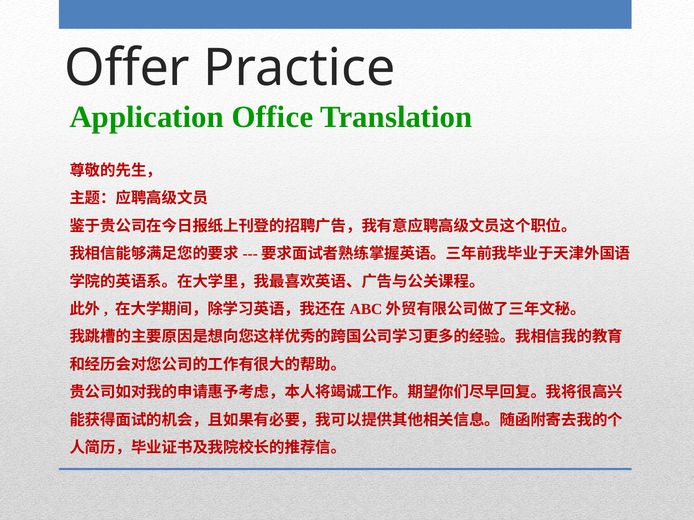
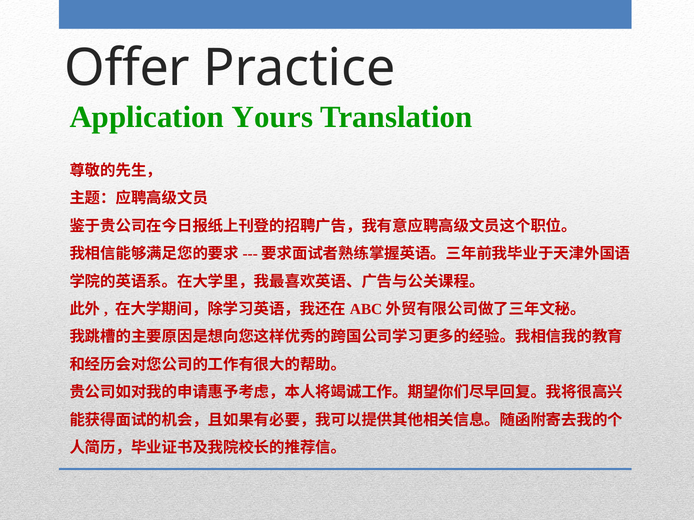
Office: Office -> Yours (273, 117)
